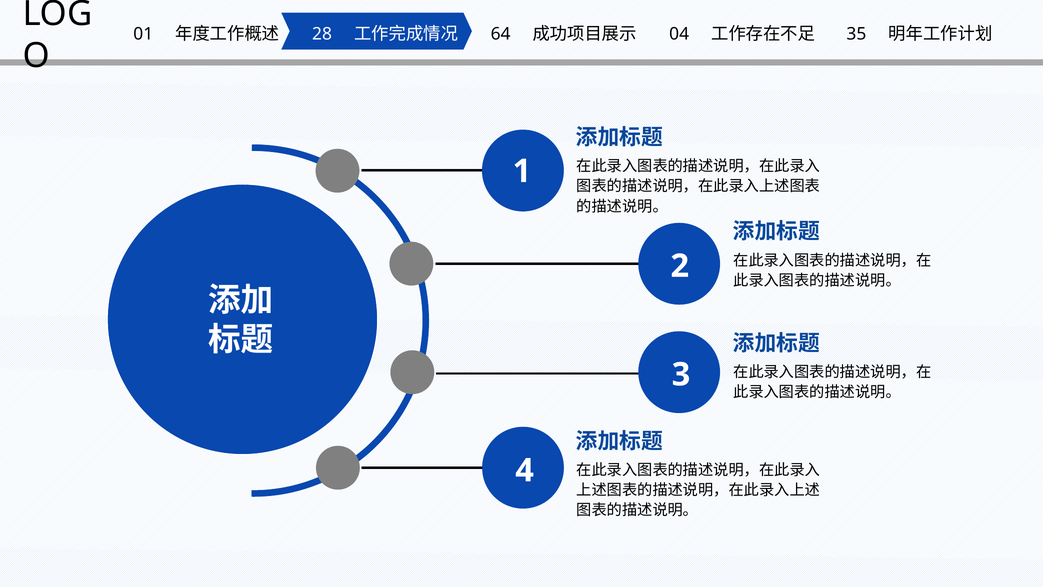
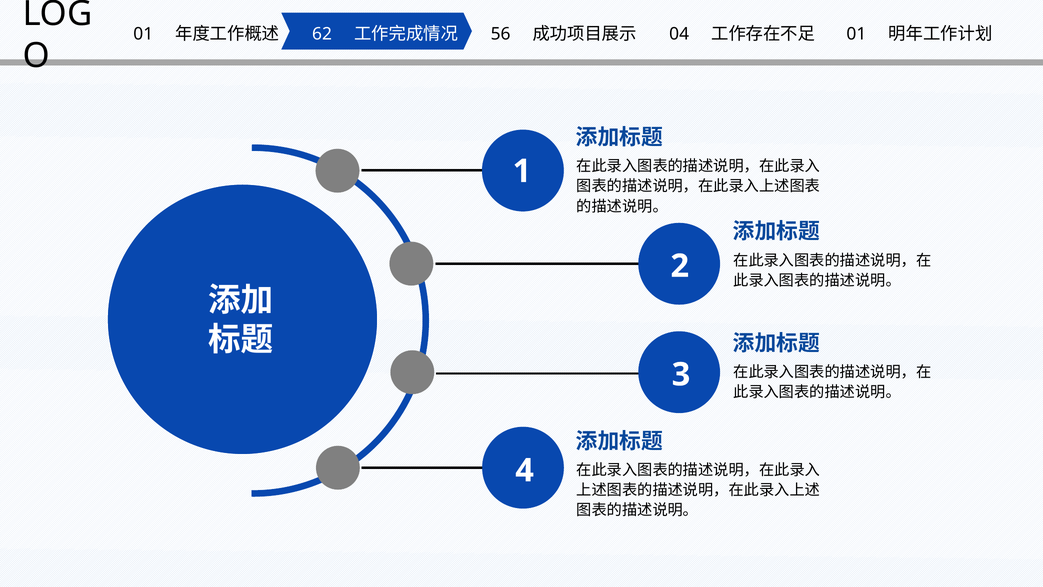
28: 28 -> 62 (322, 34)
64: 64 -> 56 (501, 34)
35: 35 -> 01 (856, 34)
